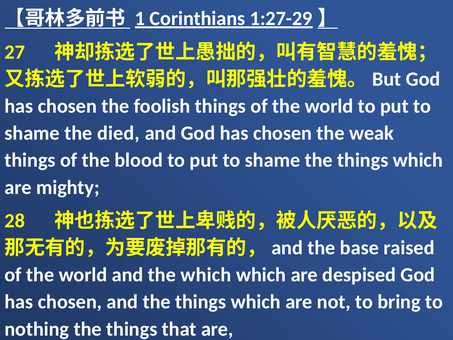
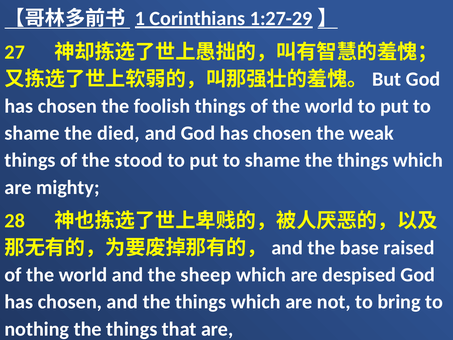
blood: blood -> stood (139, 160)
the which: which -> sheep (206, 275)
